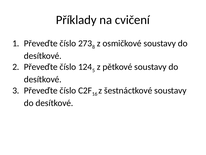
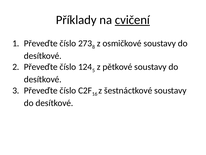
cvičení underline: none -> present (132, 20)
